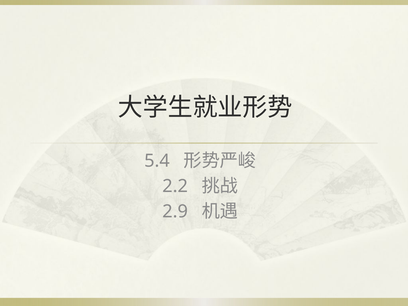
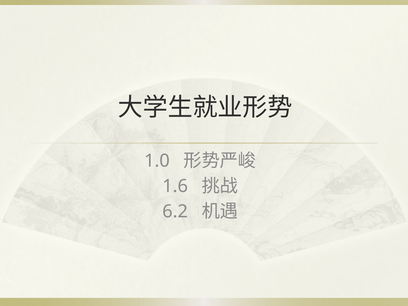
5.4: 5.4 -> 1.0 (157, 161)
2.2: 2.2 -> 1.6 (175, 186)
2.9: 2.9 -> 6.2 (175, 212)
